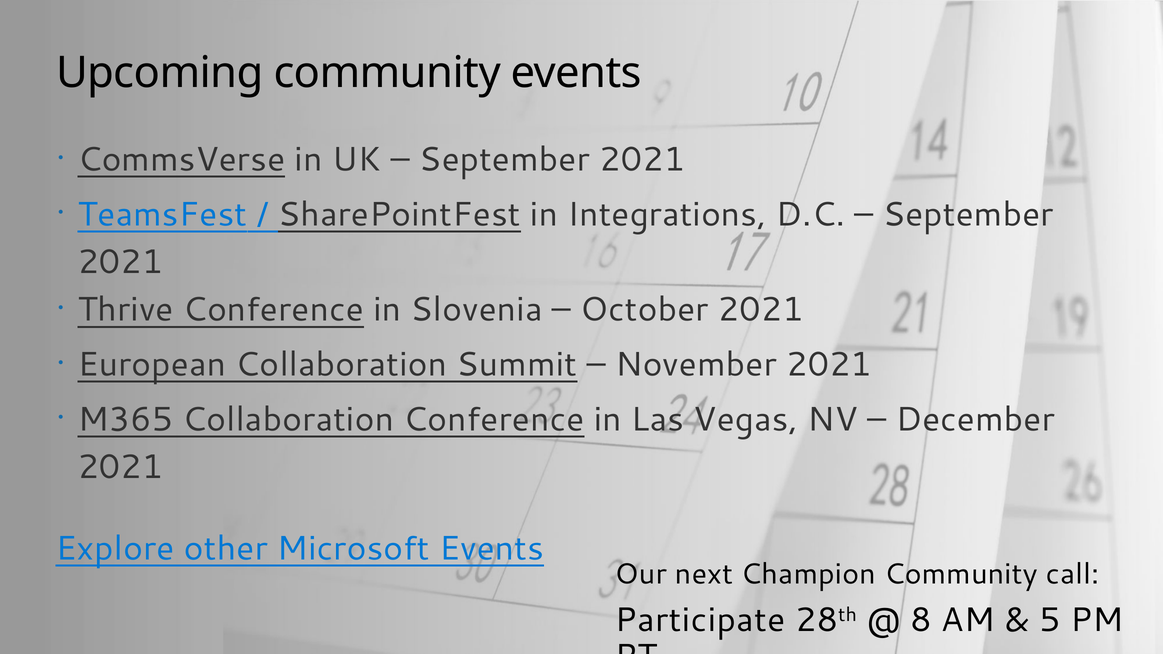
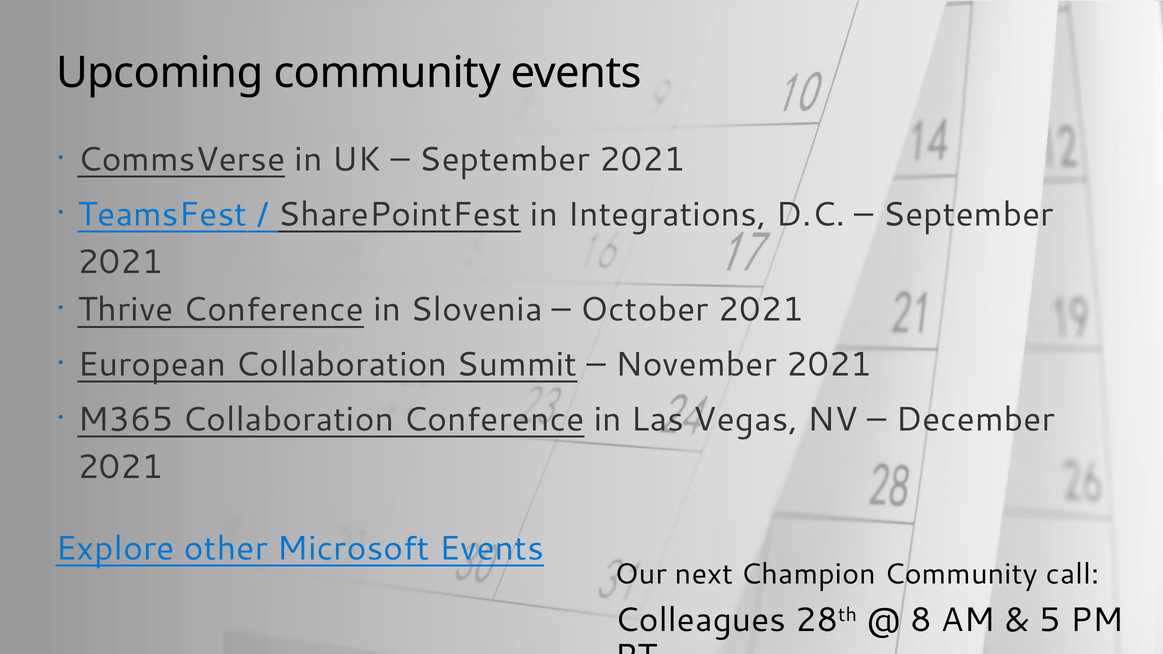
Participate: Participate -> Colleagues (700, 620)
